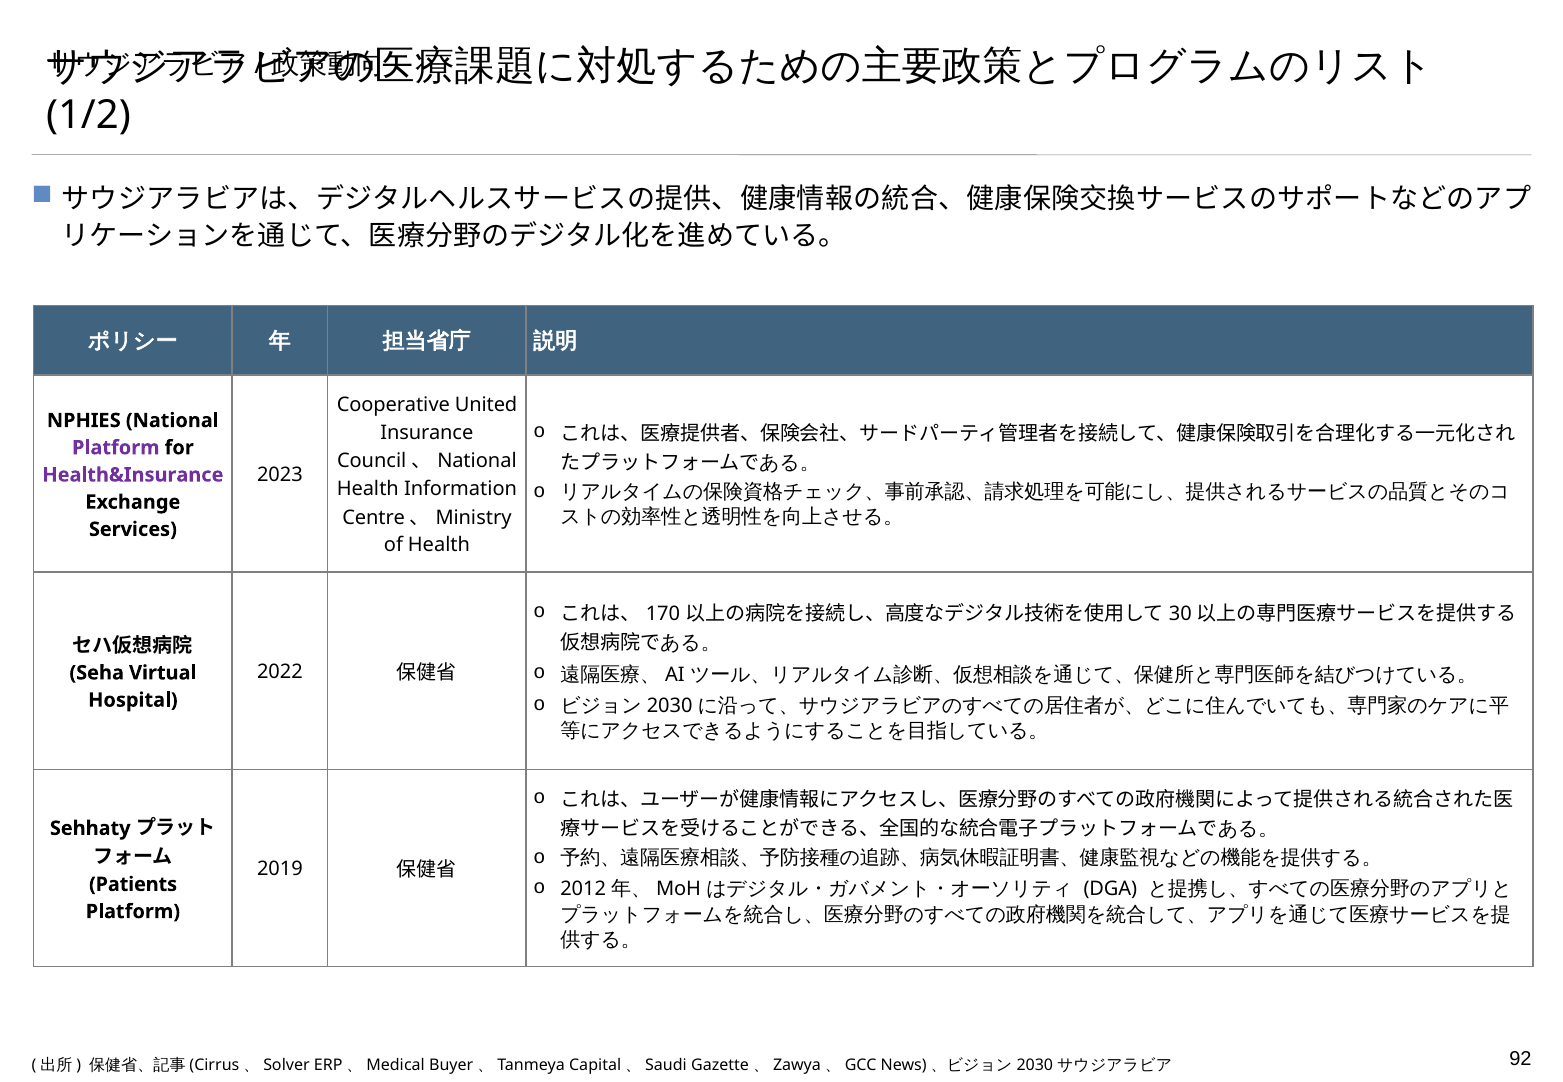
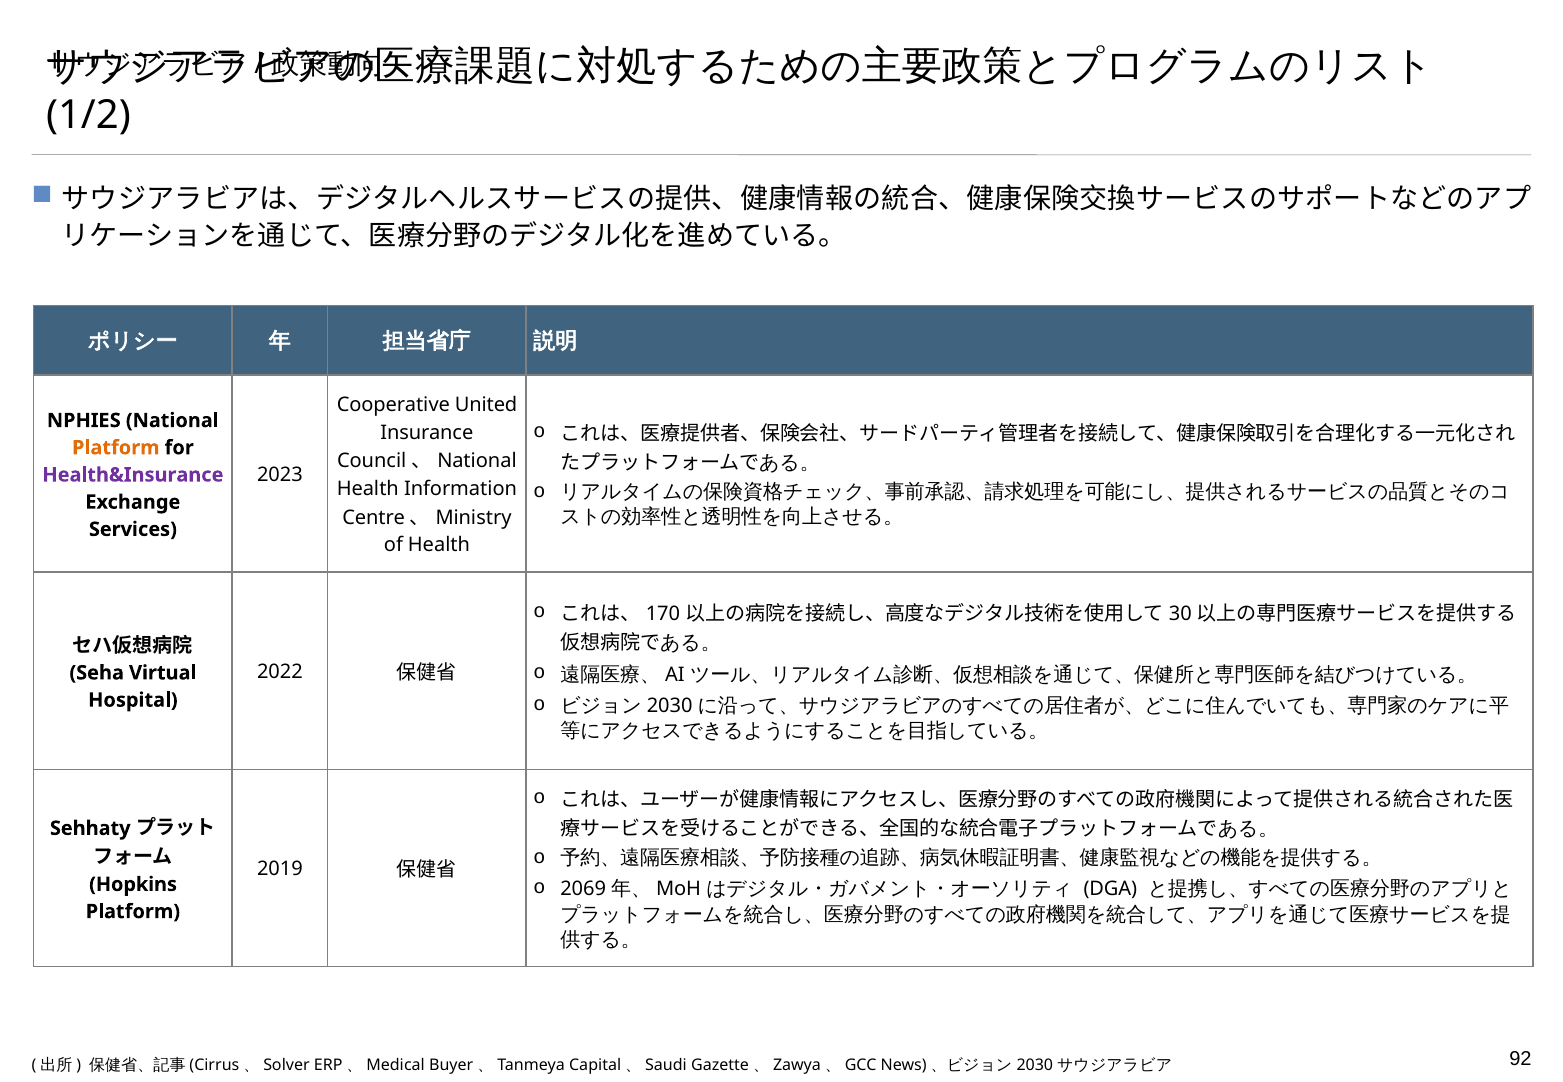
Platform colour: purple -> orange (116, 448)
2012: 2012 -> 2069 (583, 889)
Patients: Patients -> Hopkins (133, 884)
